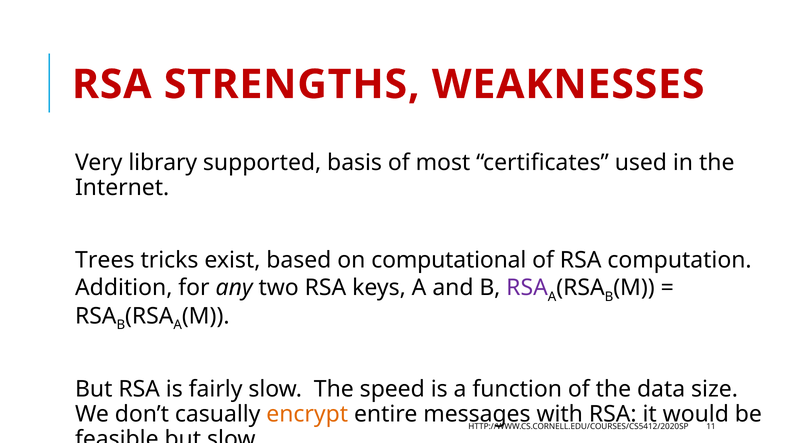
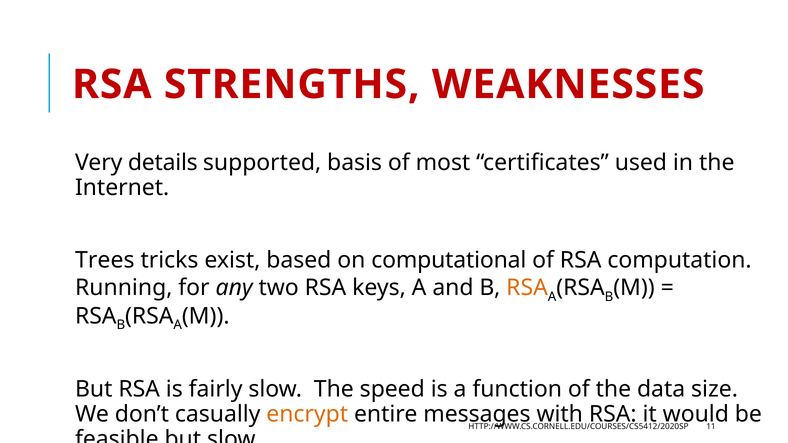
library: library -> details (163, 163)
Addition: Addition -> Running (124, 288)
RSA colour: purple -> orange (527, 288)
